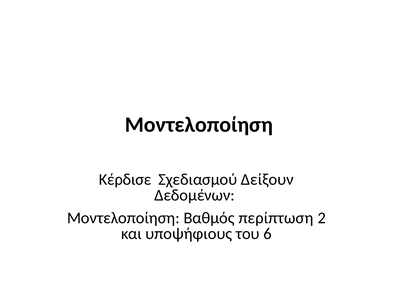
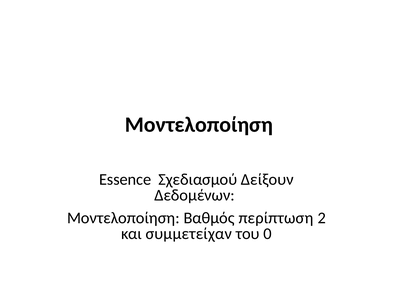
Κέρδισε: Κέρδισε -> Essence (125, 179)
υποψήφιους: υποψήφιους -> συμμετείχαν (189, 233)
6: 6 -> 0 (267, 233)
